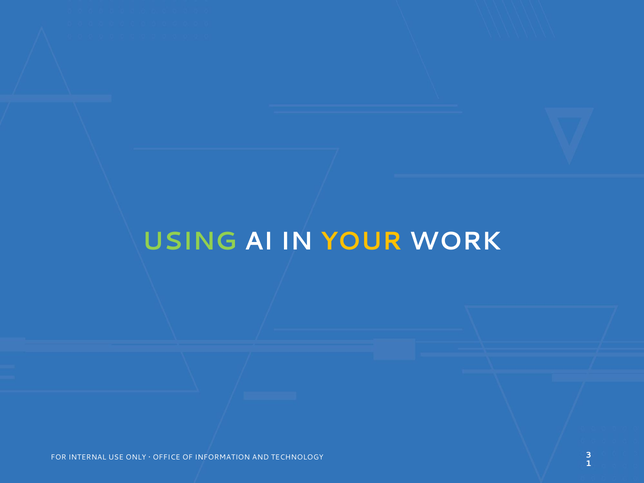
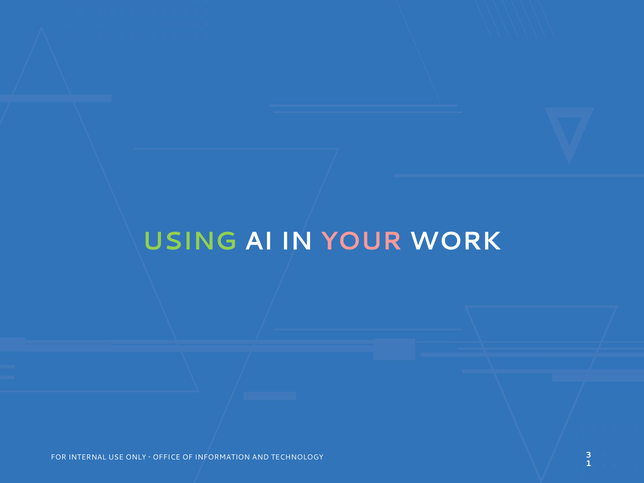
YOUR colour: yellow -> pink (361, 241)
